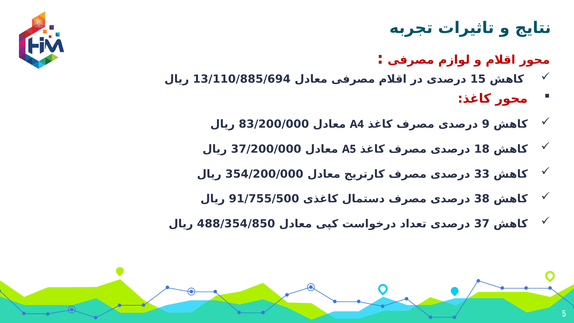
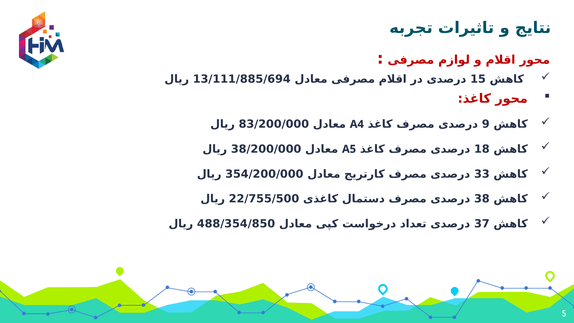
13/110/885/694: 13/110/885/694 -> 13/111/885/694 (242, 79)
37/200/000: 37/200/000 -> 38/200/000 (266, 149)
91/755/500: 91/755/500 -> 22/755/500 (264, 199)
